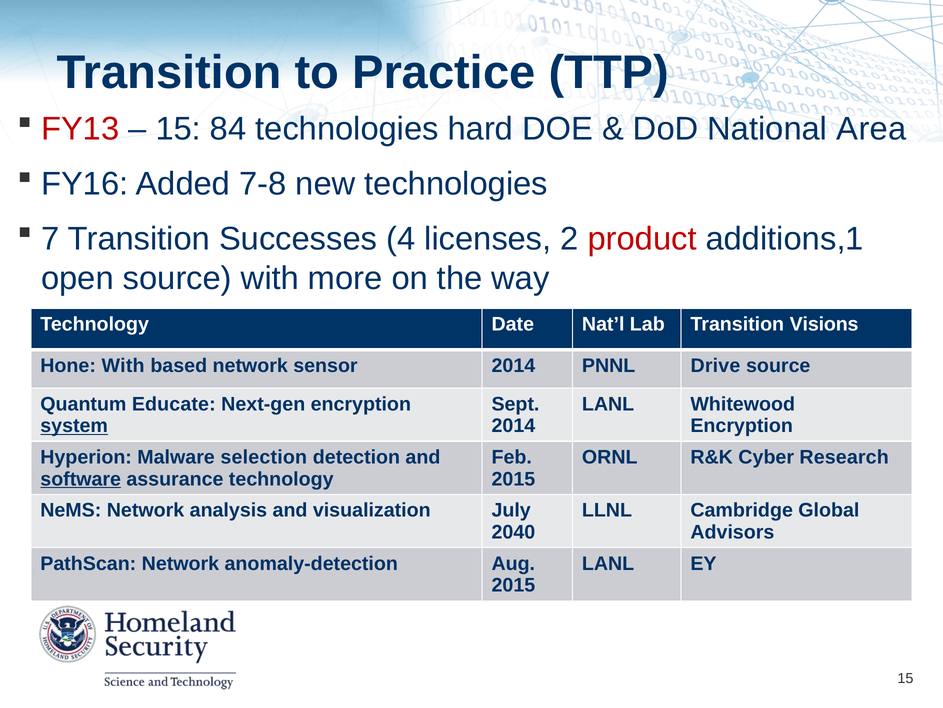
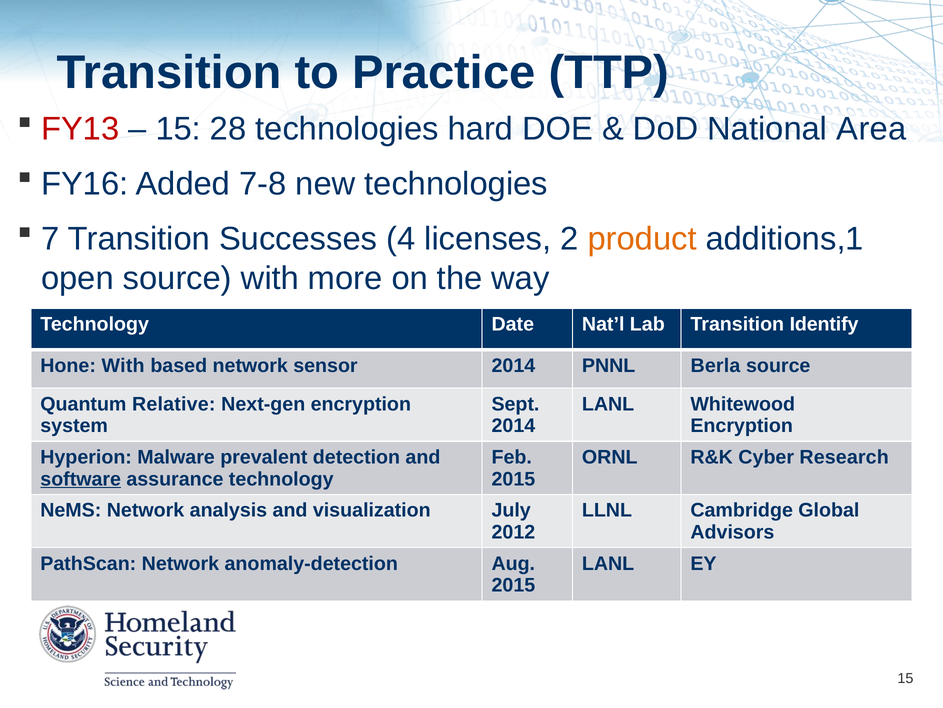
84: 84 -> 28 (228, 129)
product colour: red -> orange (642, 239)
Visions: Visions -> Identify (824, 324)
Drive: Drive -> Berla (715, 365)
Educate: Educate -> Relative (174, 404)
system underline: present -> none (74, 425)
selection: selection -> prevalent (264, 457)
2040: 2040 -> 2012 (513, 532)
